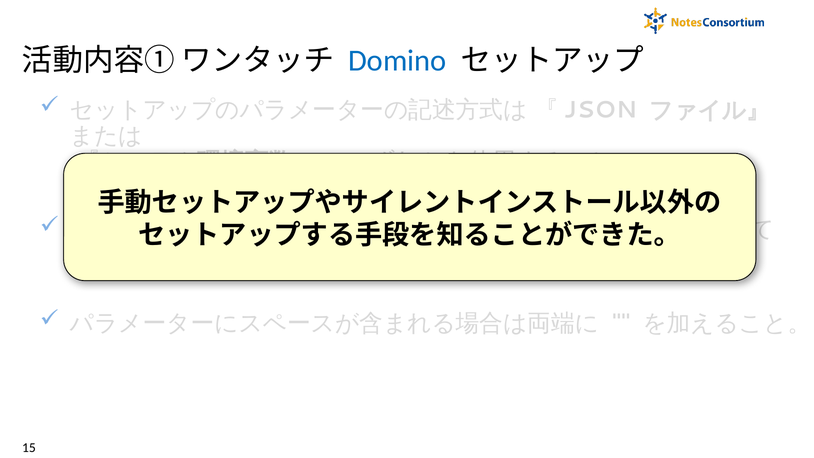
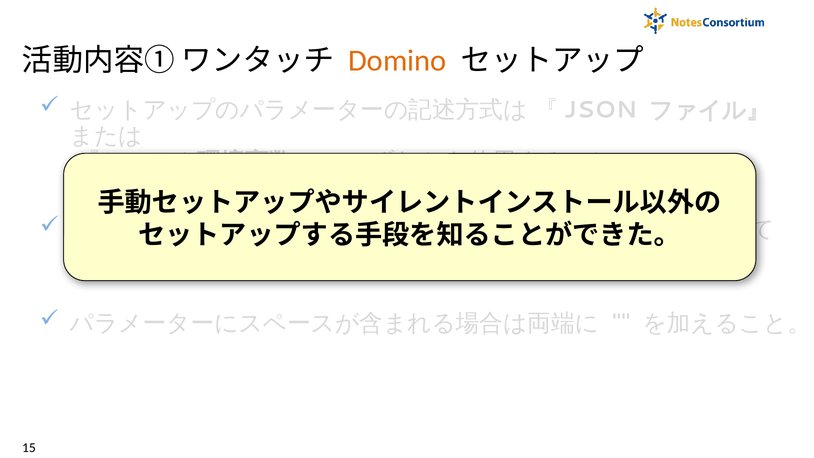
Domino colour: blue -> orange (397, 60)
